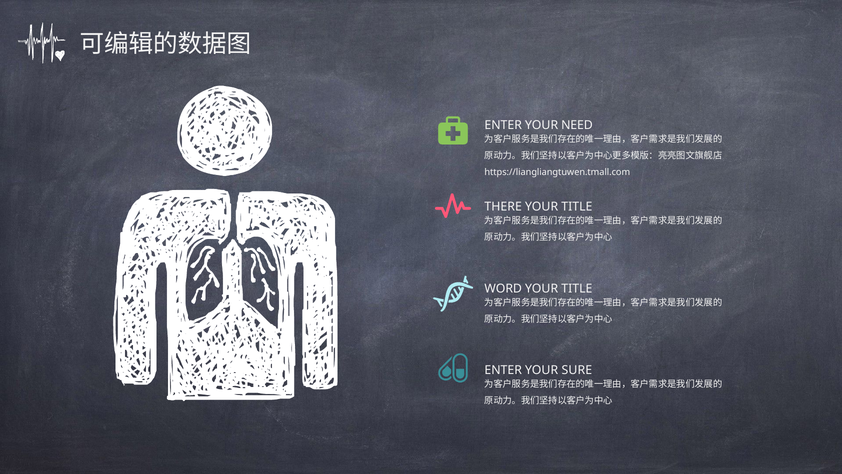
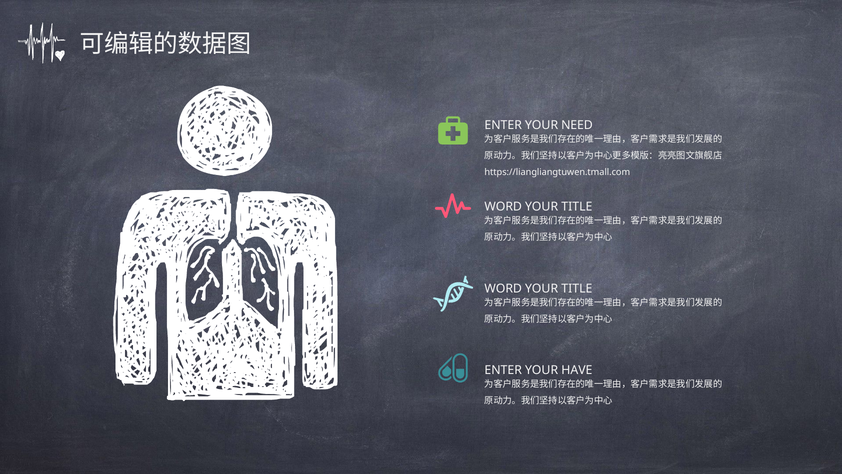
THERE: THERE -> WORD (503, 207)
SURE: SURE -> HAVE (577, 370)
